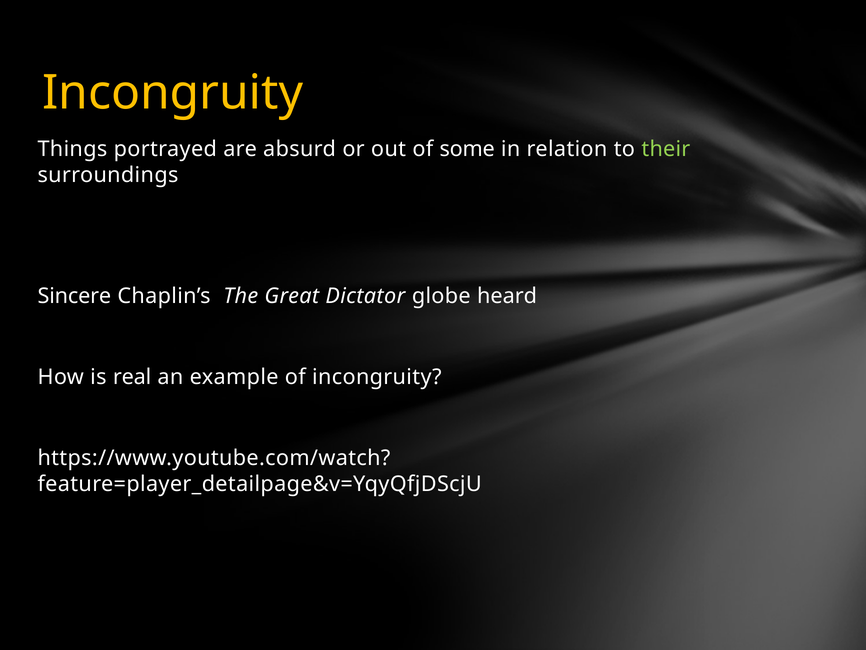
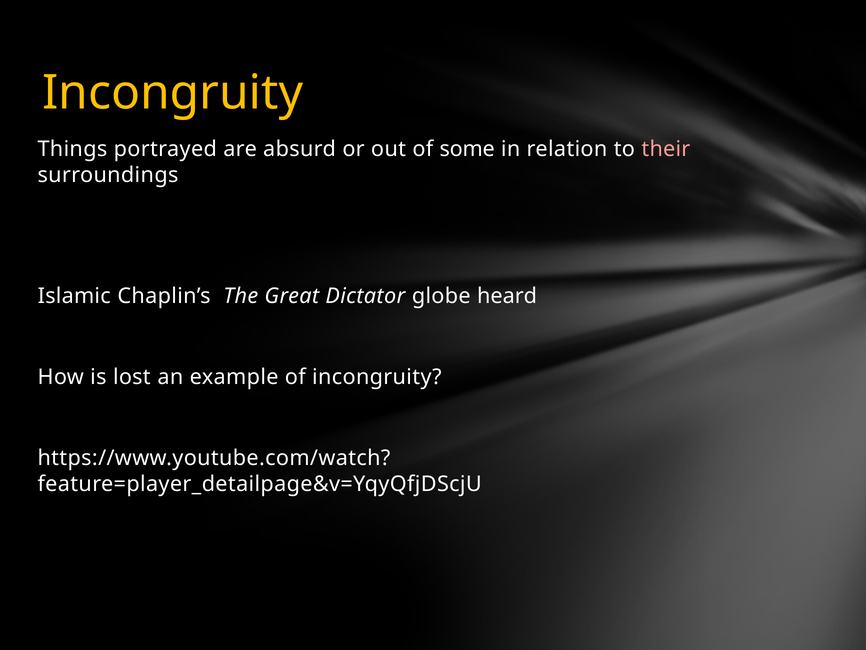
their colour: light green -> pink (666, 149)
Sincere: Sincere -> Islamic (74, 296)
real: real -> lost (132, 377)
